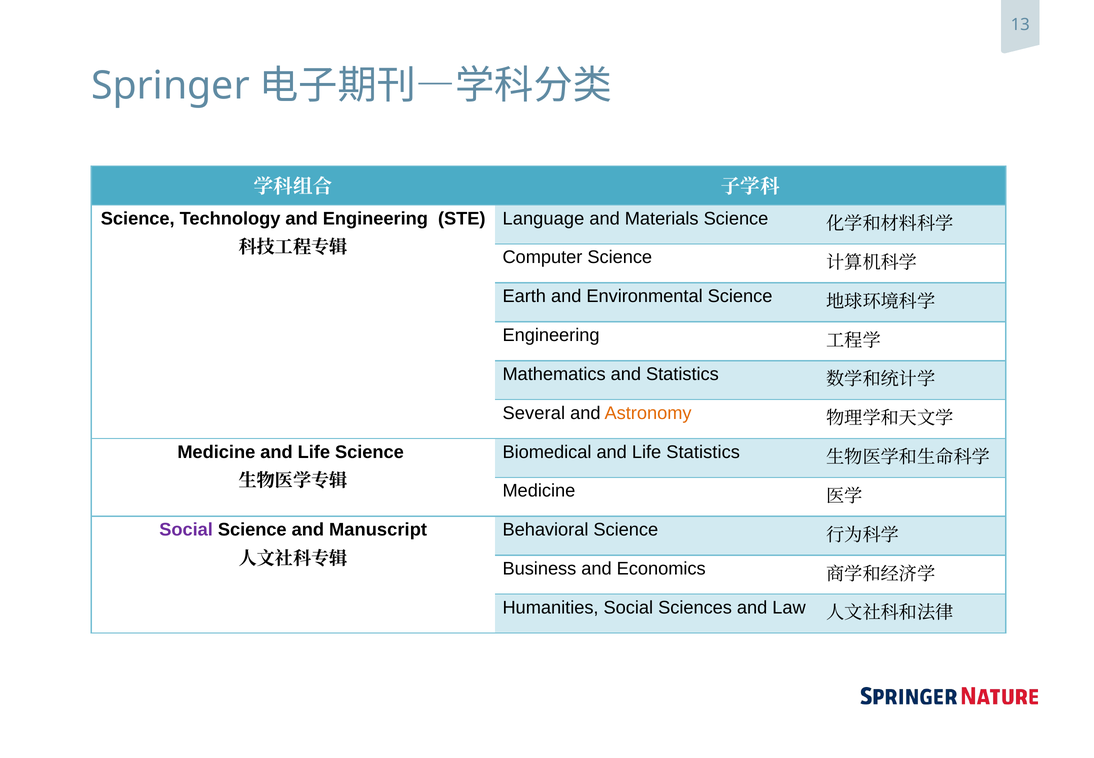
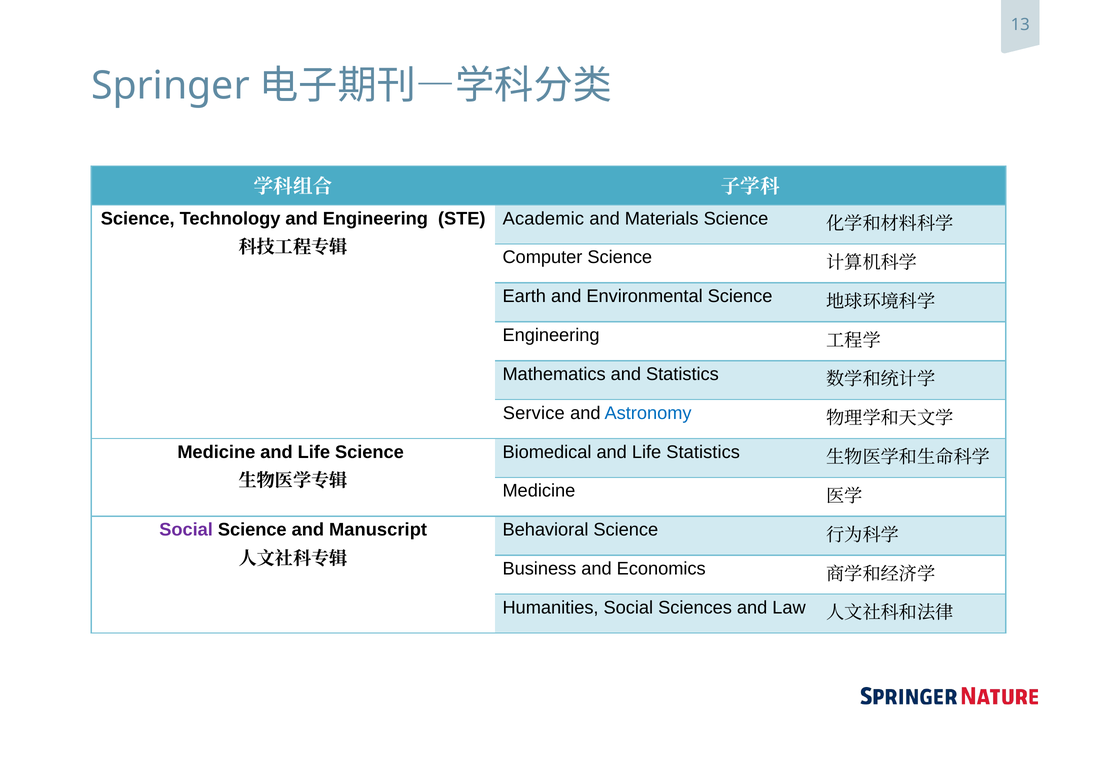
Language: Language -> Academic (543, 218)
Several: Several -> Service (534, 413)
Astronomy colour: orange -> blue (648, 413)
